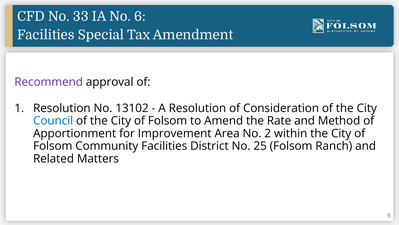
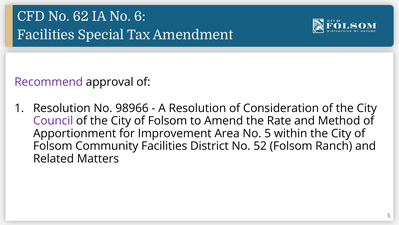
33: 33 -> 62 (81, 16)
13102: 13102 -> 98966 (132, 108)
Council colour: blue -> purple (53, 121)
No 2: 2 -> 5 (268, 133)
25: 25 -> 52 (260, 146)
